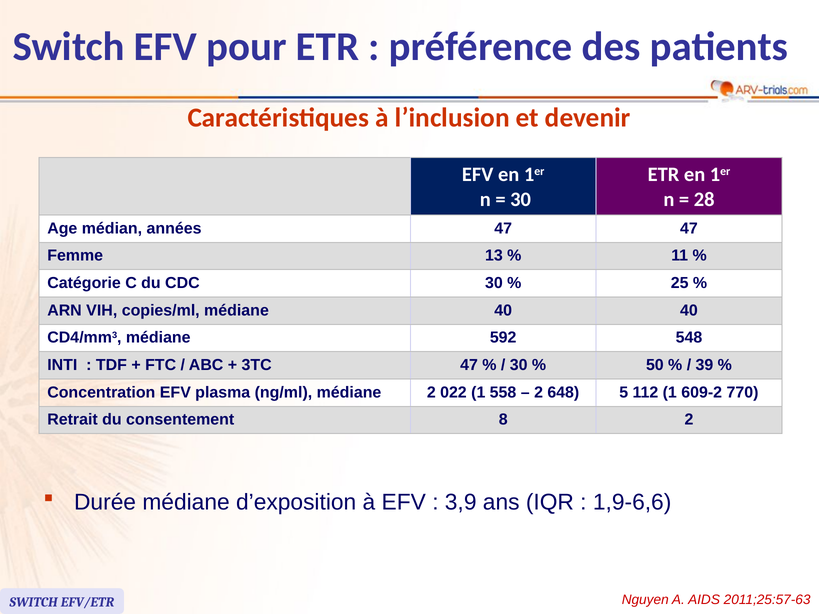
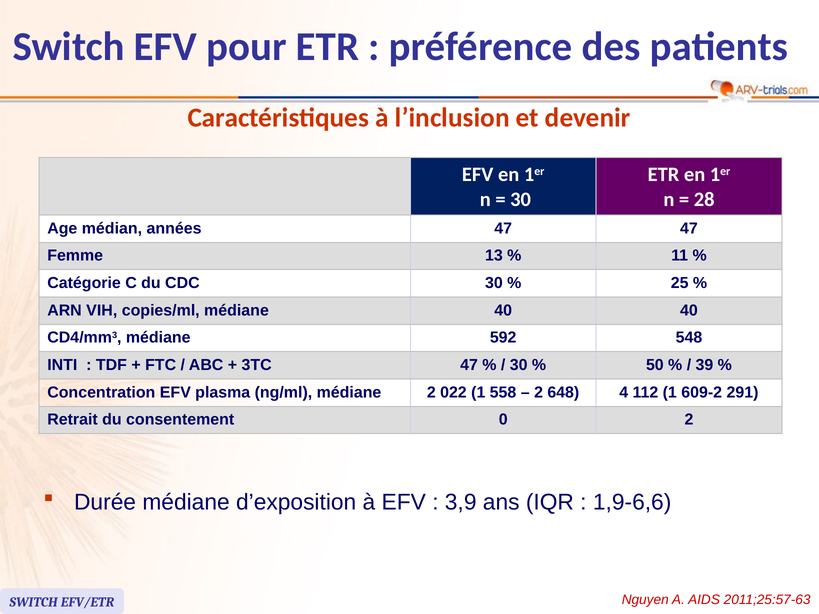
5: 5 -> 4 (624, 392)
770: 770 -> 291 (743, 392)
8: 8 -> 0 (503, 420)
